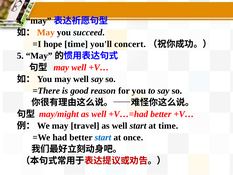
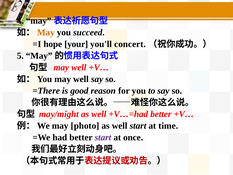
hope time: time -> your (76, 44)
travel: travel -> photo (85, 126)
start colour: blue -> purple (103, 137)
